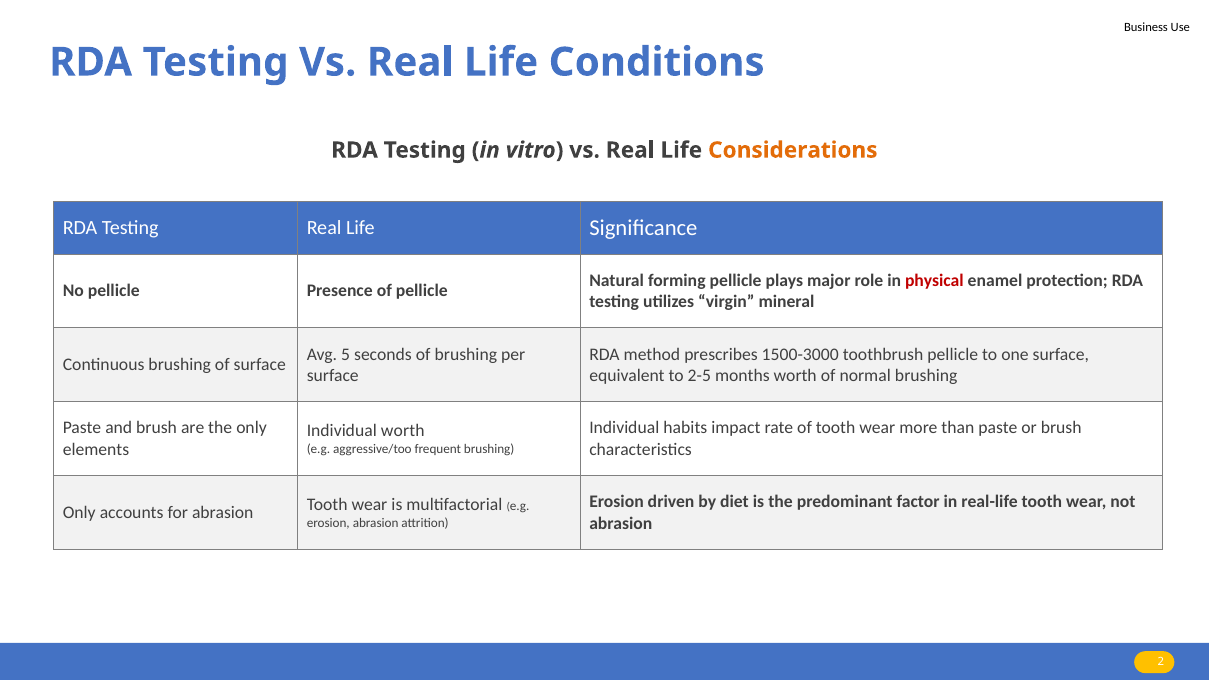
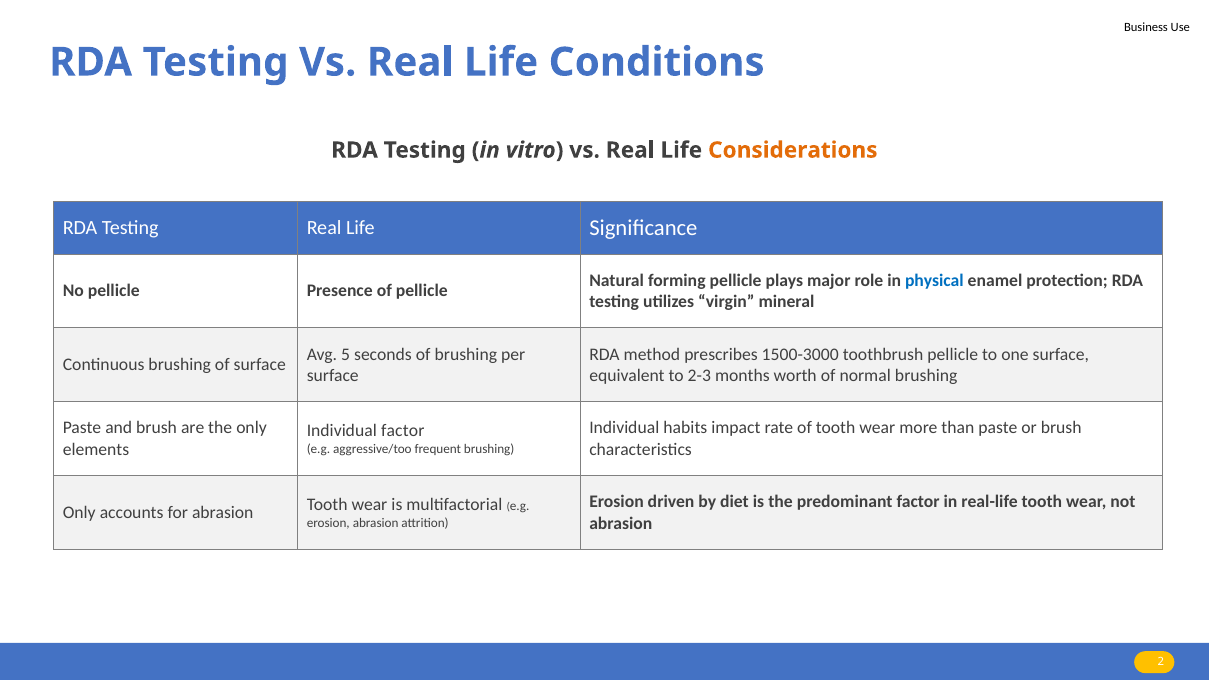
physical colour: red -> blue (934, 280)
2-5: 2-5 -> 2-3 (699, 376)
Individual worth: worth -> factor (403, 431)
